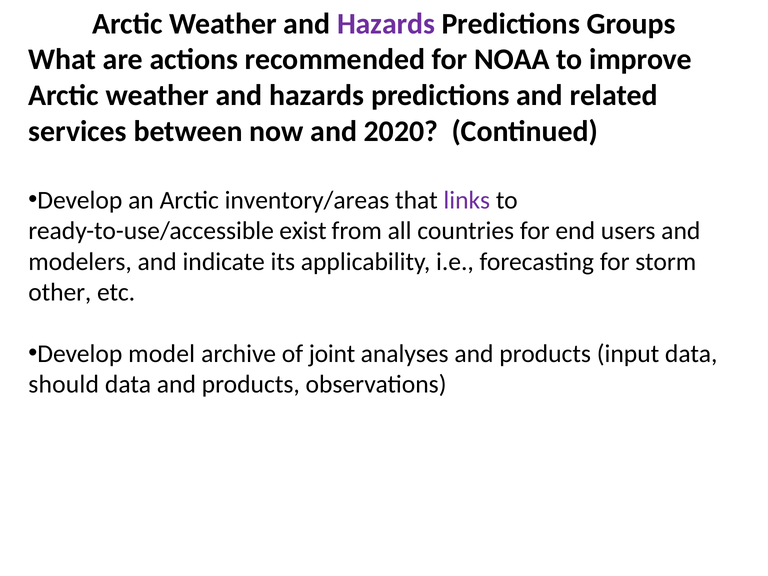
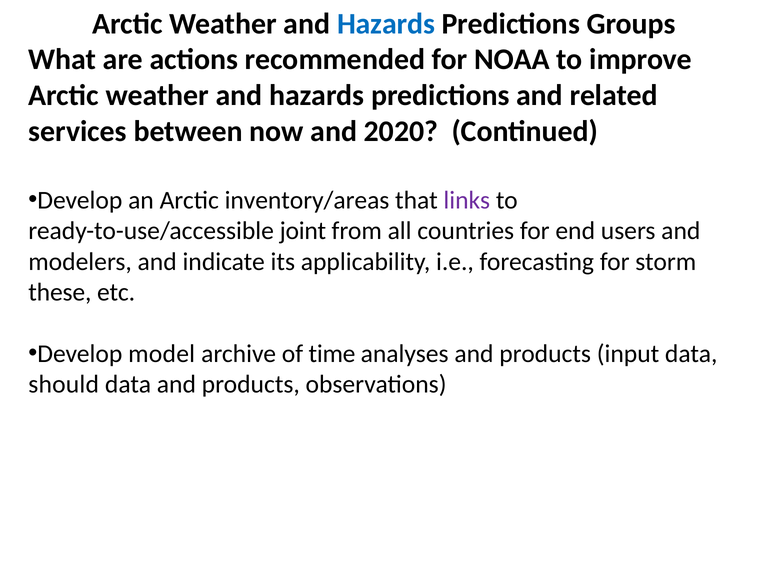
Hazards colour: purple -> blue (386, 24)
exist: exist -> joint (303, 231)
other: other -> these (60, 292)
joint: joint -> time (332, 354)
